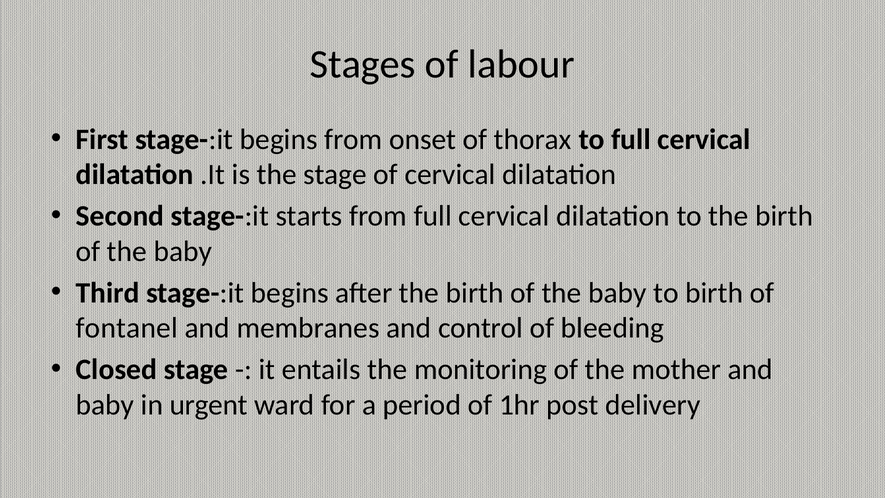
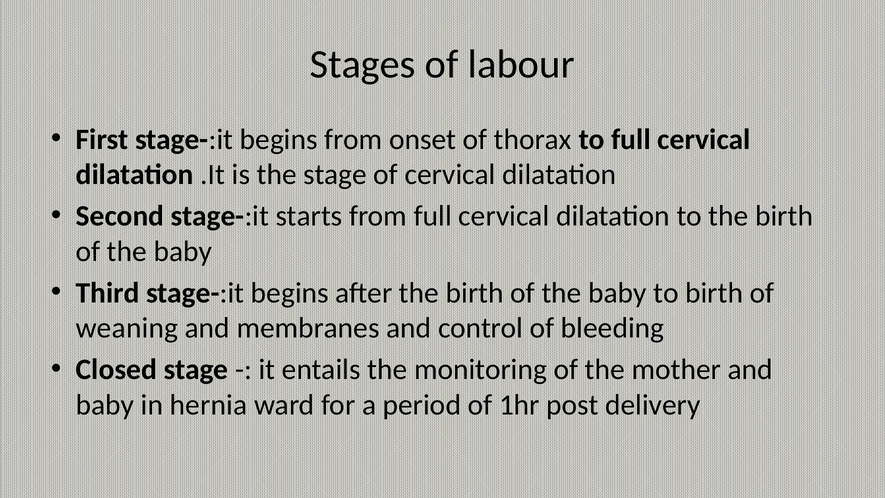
fontanel: fontanel -> weaning (127, 328)
urgent: urgent -> hernia (209, 405)
